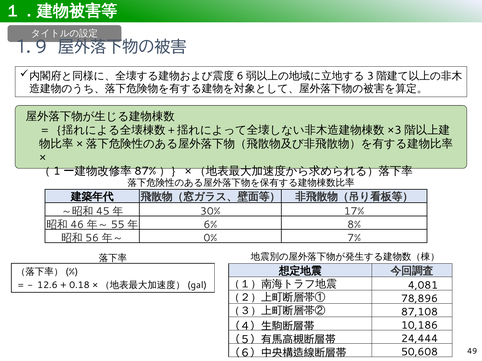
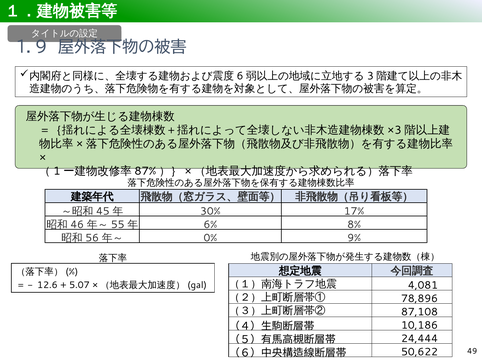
7%: 7% -> 9% (354, 238)
0.18: 0.18 -> 5.07 (79, 285)
50,608: 50,608 -> 50,622 (419, 353)
